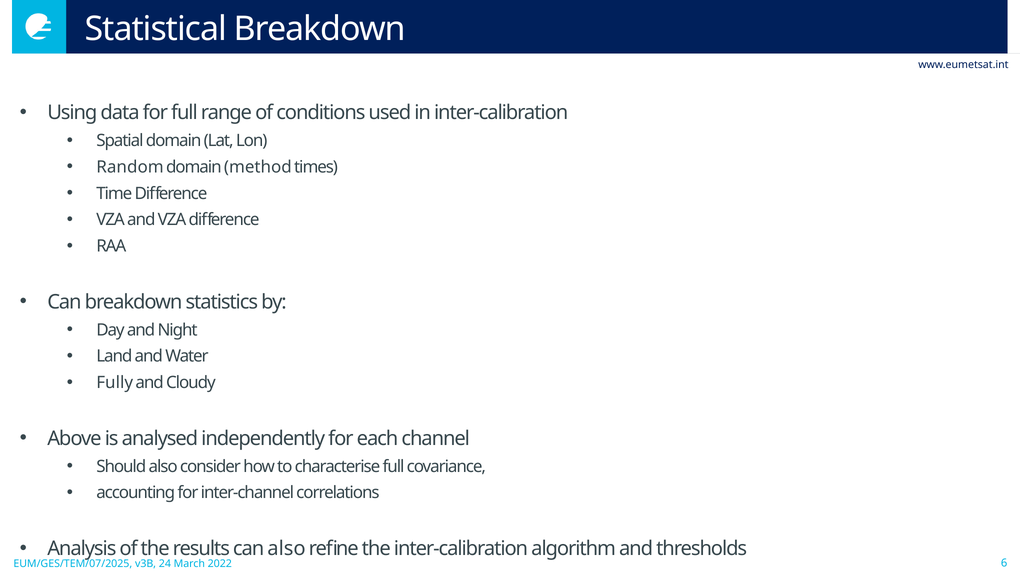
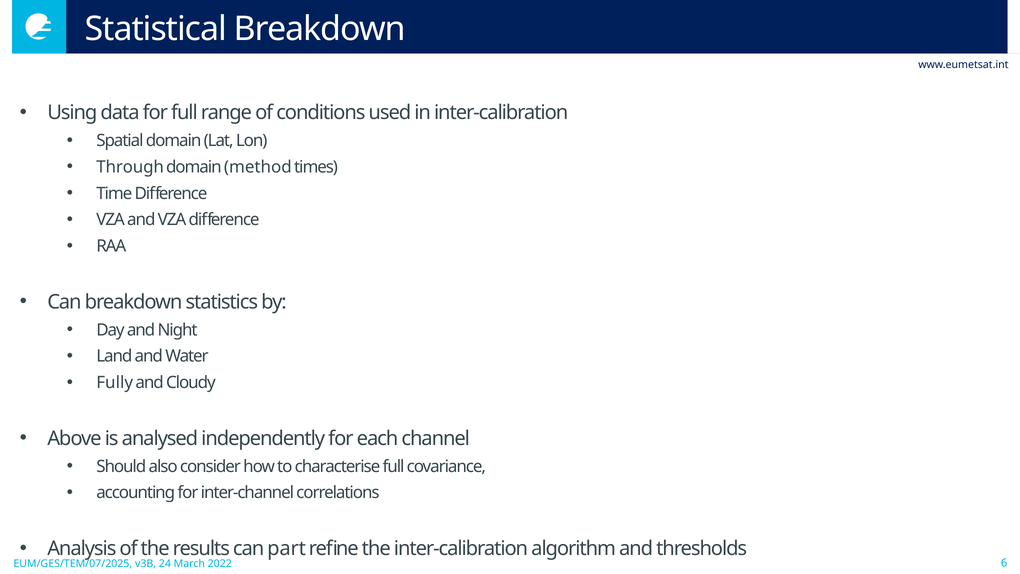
Random: Random -> Through (130, 167)
can also: also -> part (287, 548)
